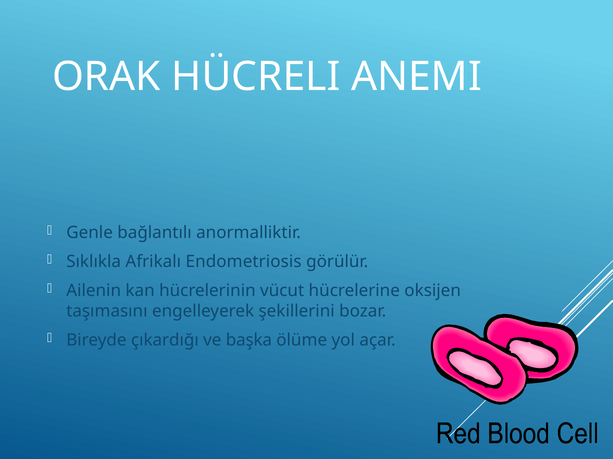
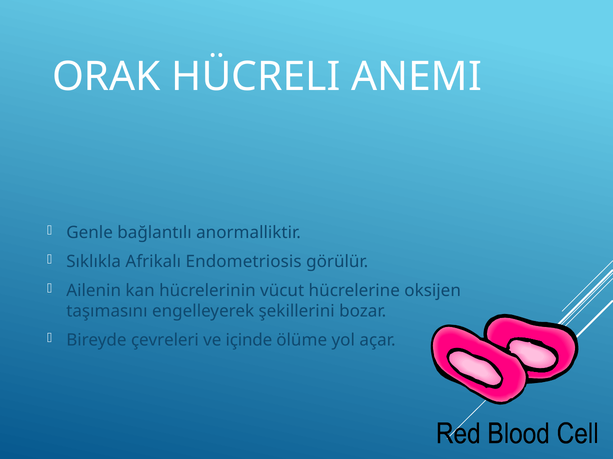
çıkardığı: çıkardığı -> çevreleri (165, 341)
başka: başka -> içinde (249, 341)
